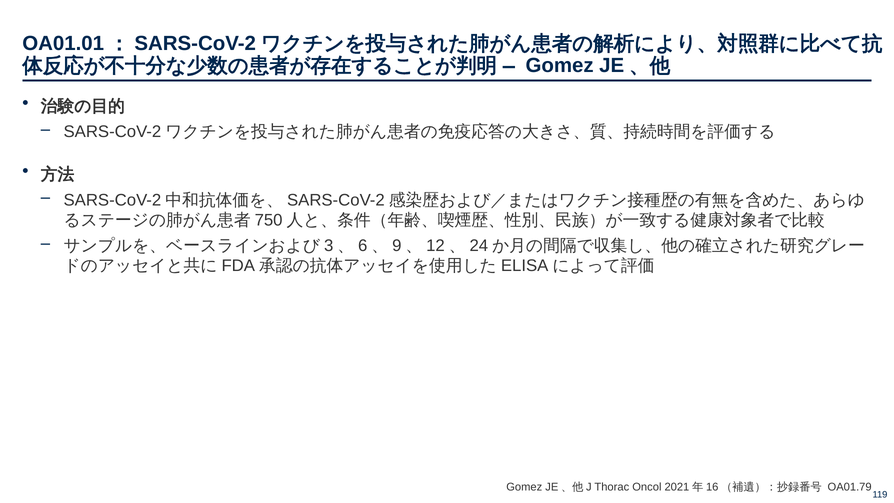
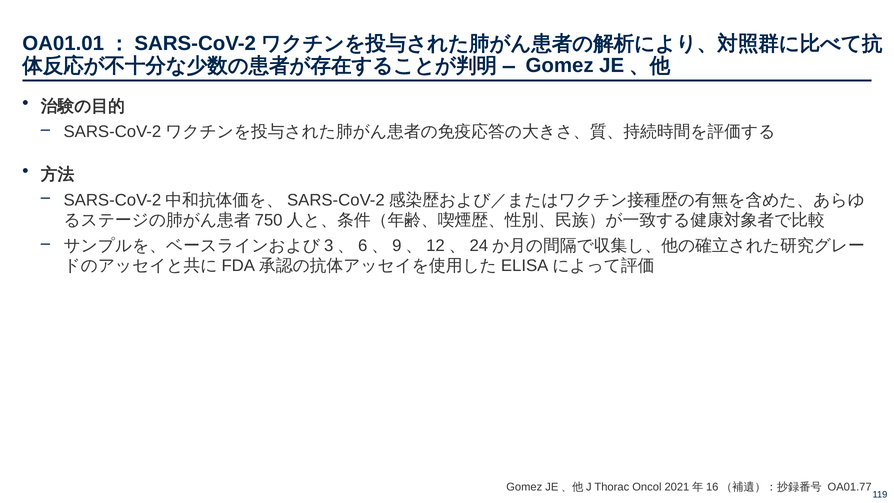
OA01.79: OA01.79 -> OA01.77 (850, 487)
